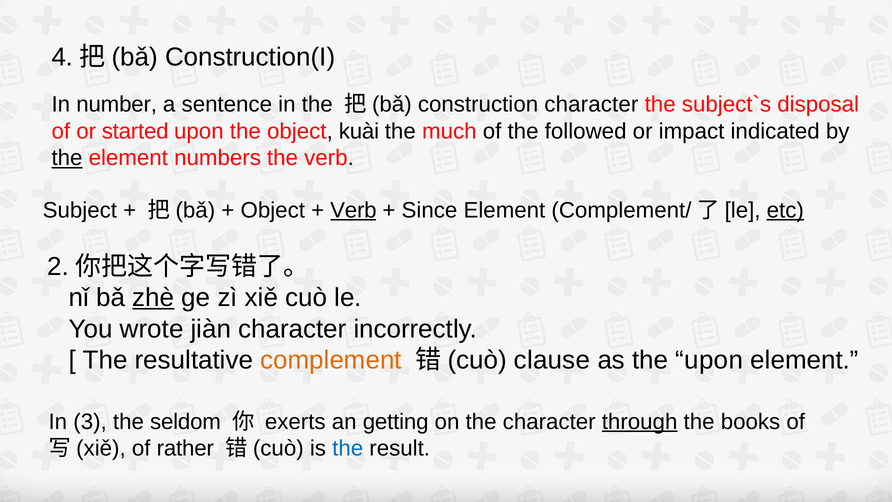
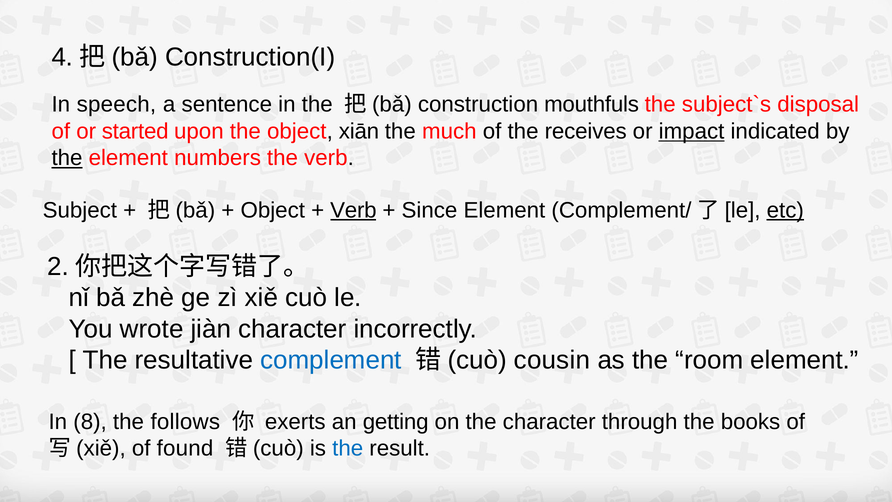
number: number -> speech (116, 105)
construction character: character -> mouthfuls (592, 105)
kuài: kuài -> xiān (359, 131)
followed: followed -> receives (586, 131)
impact underline: none -> present (692, 131)
zhè underline: present -> none (153, 298)
complement colour: orange -> blue (331, 360)
clause: clause -> cousin (552, 360)
the upon: upon -> room (709, 360)
3: 3 -> 8 (90, 422)
seldom: seldom -> follows (185, 422)
through underline: present -> none (640, 422)
rather: rather -> found (185, 448)
